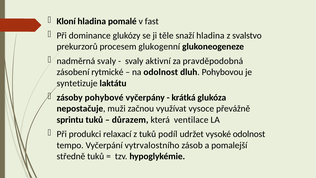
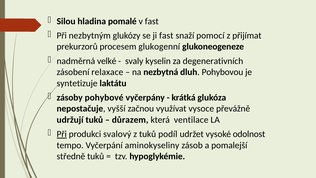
Kloní: Kloní -> Silou (66, 21)
dominance: dominance -> nezbytným (90, 36)
ji těle: těle -> fast (166, 36)
snaží hladina: hladina -> pomocí (210, 36)
svalstvo: svalstvo -> přijímat (247, 36)
nadměrná svaly: svaly -> velké (107, 61)
aktivní: aktivní -> kyselin (158, 61)
pravděpodobná: pravděpodobná -> degenerativních (213, 61)
rytmické: rytmické -> relaxace (107, 72)
na odolnost: odolnost -> nezbytná (161, 72)
muži: muži -> vyšší (116, 109)
sprintu: sprintu -> udržují (70, 120)
Při underline: none -> present (62, 134)
relaxací: relaxací -> svalový (117, 134)
vytrvalostního: vytrvalostního -> aminokyseliny (152, 145)
